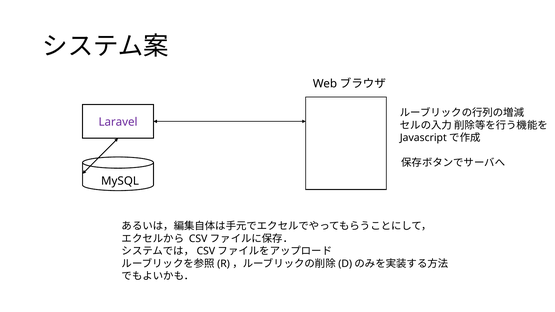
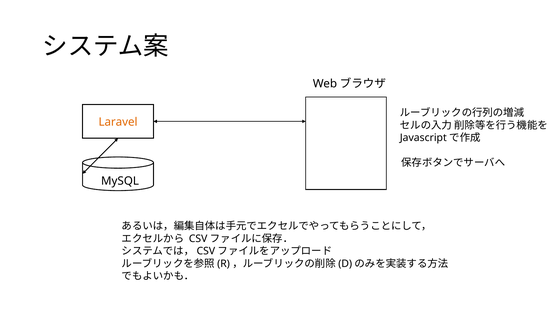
Laravel colour: purple -> orange (118, 122)
